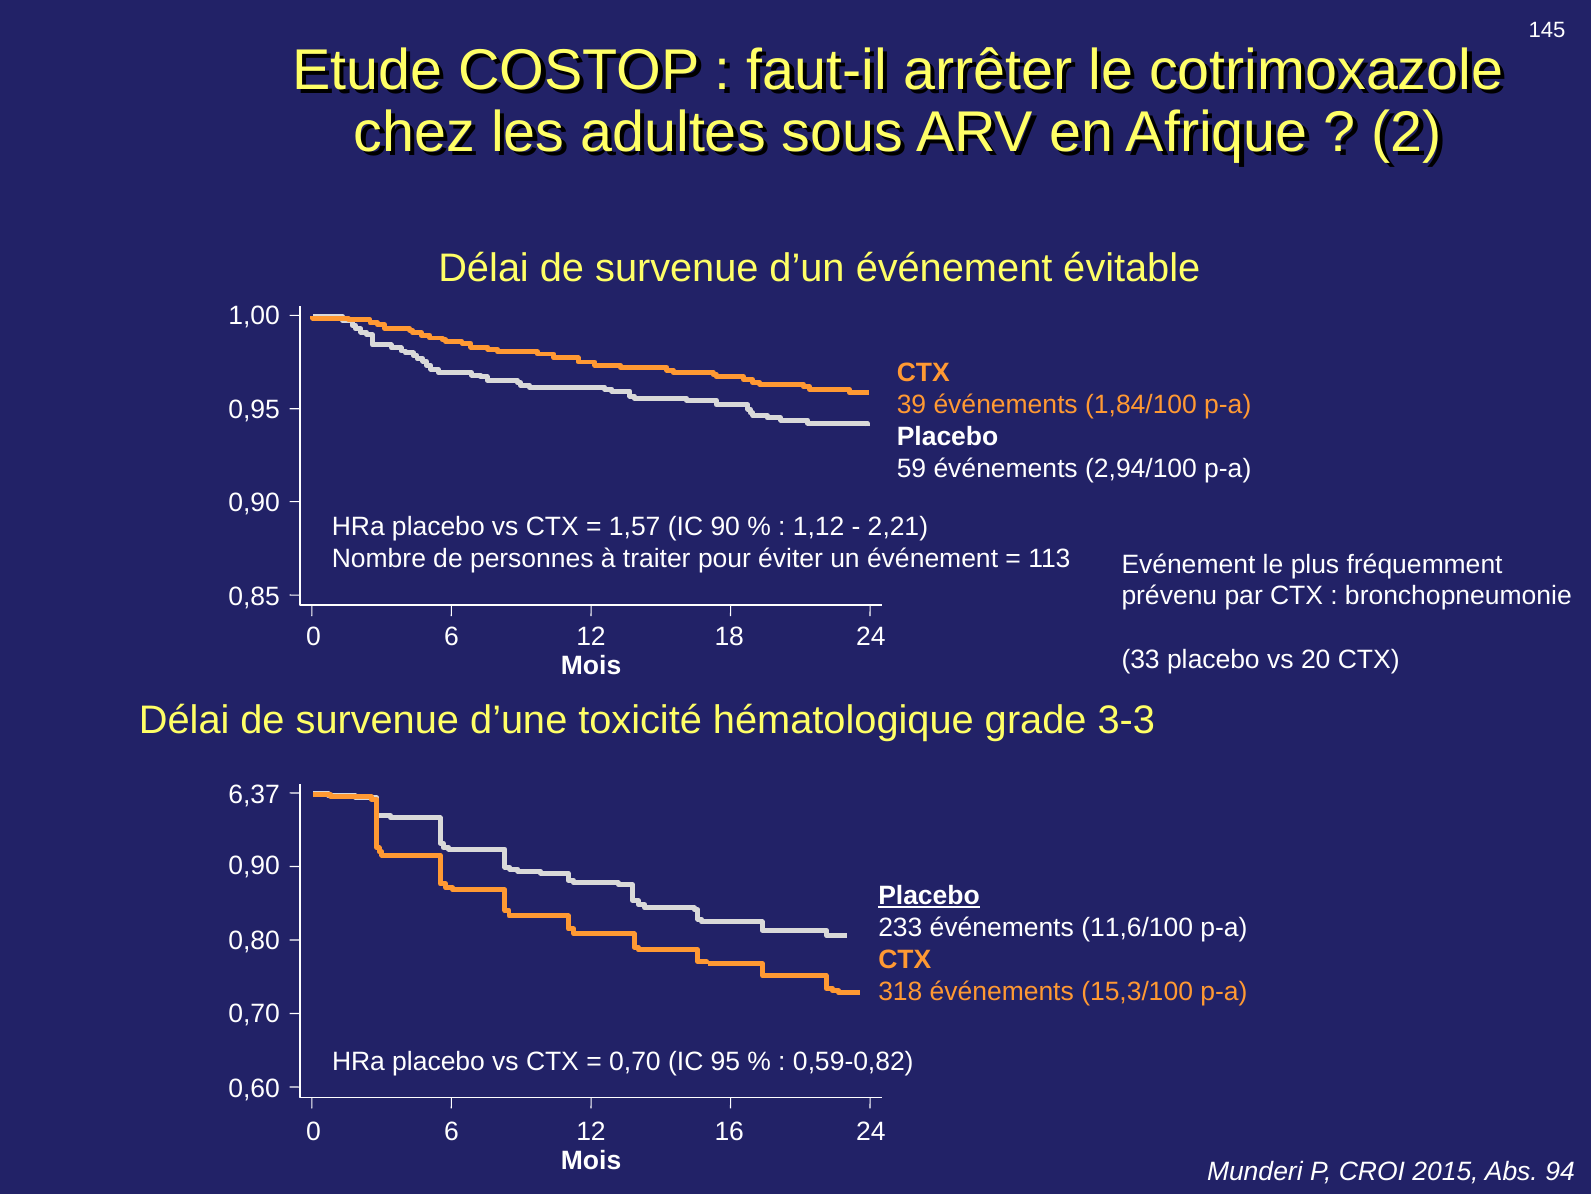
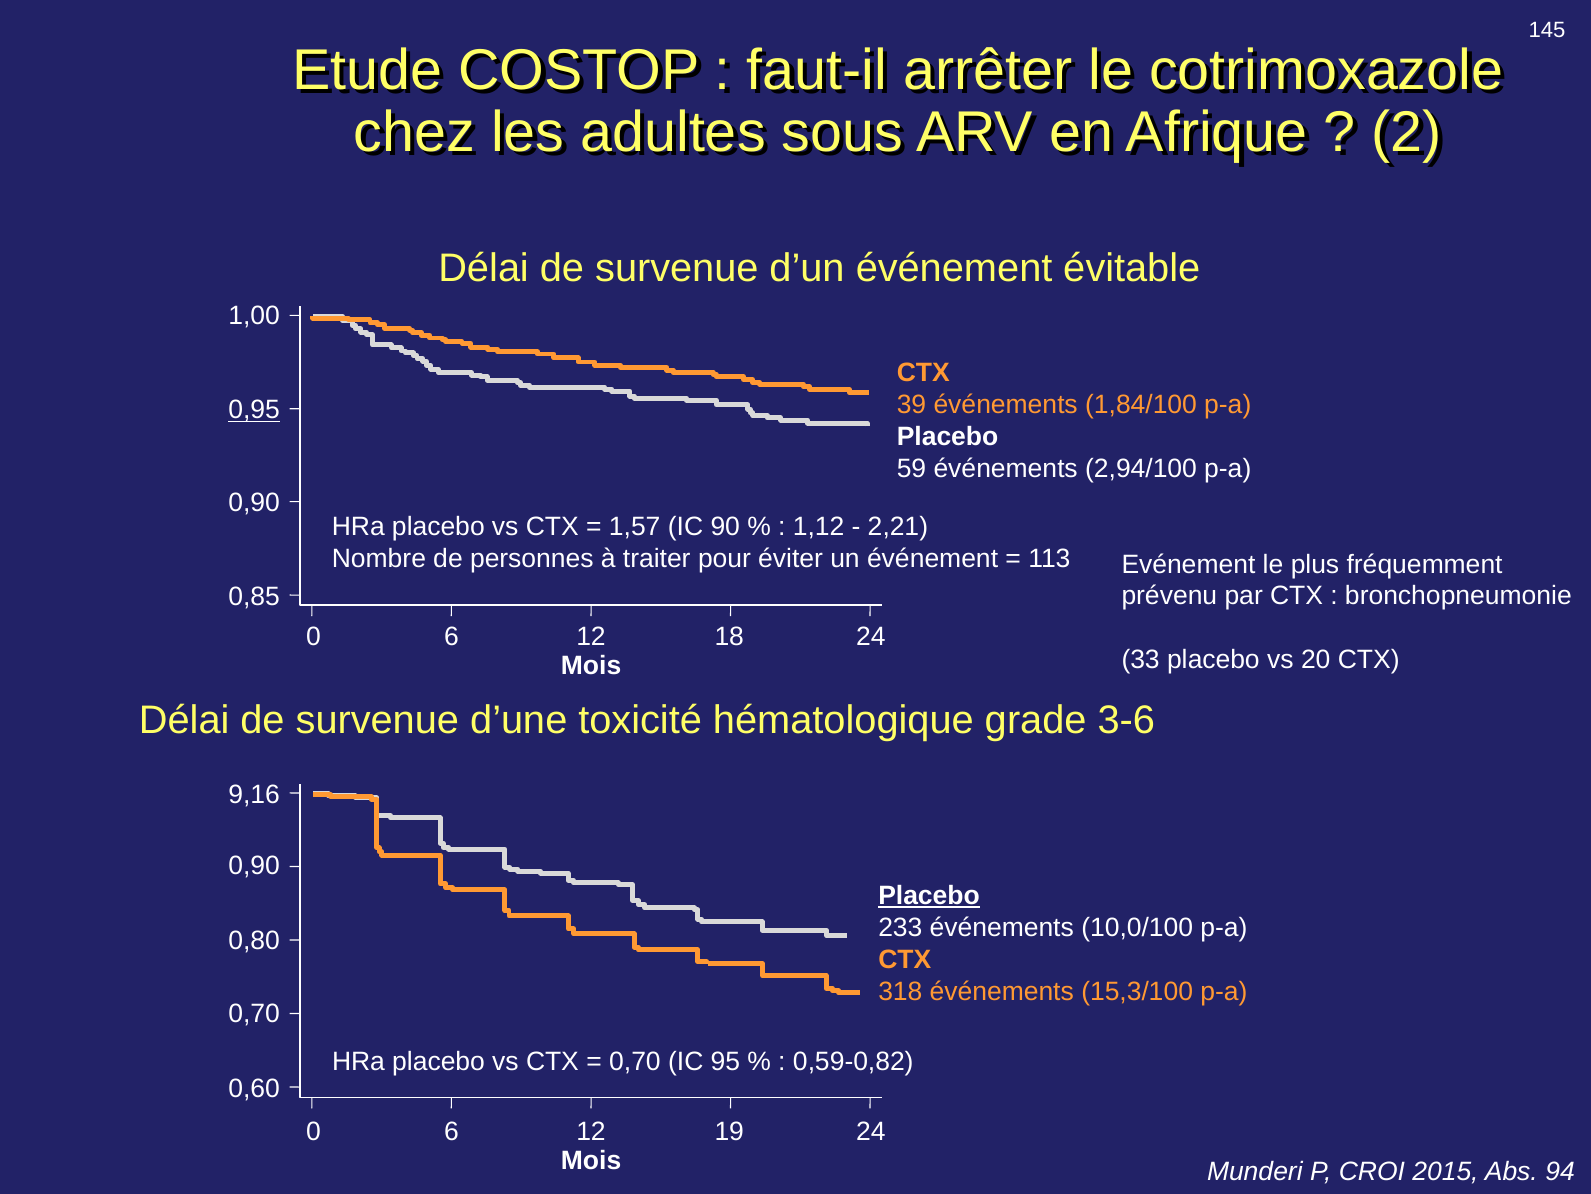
0,95 underline: none -> present (254, 410)
3-3: 3-3 -> 3-6 (1126, 720)
6,37: 6,37 -> 9,16 (254, 794)
11,6/100: 11,6/100 -> 10,0/100 (1137, 927)
16: 16 -> 19 (729, 1132)
